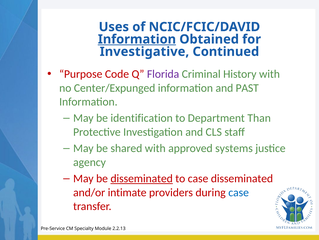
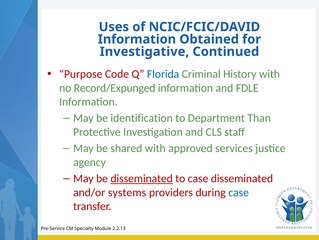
Information underline: present -> none (137, 39)
Florida colour: purple -> blue (163, 74)
Center/Expunged: Center/Expunged -> Record/Expunged (115, 88)
PAST: PAST -> FDLE (247, 88)
systems: systems -> services (234, 148)
intimate: intimate -> systems (127, 192)
